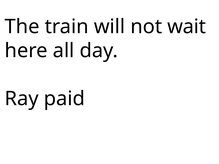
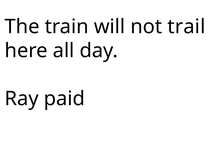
wait: wait -> trail (186, 27)
